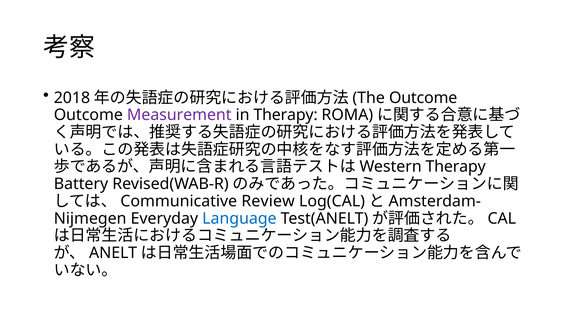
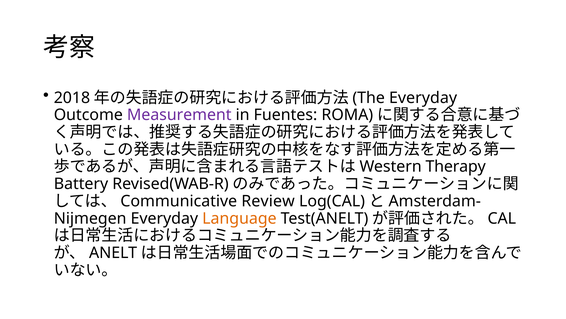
Outcome: Outcome -> Everyday (423, 98)
in Therapy: Therapy -> Fuentes (285, 115)
Language colour: blue -> orange (239, 218)
